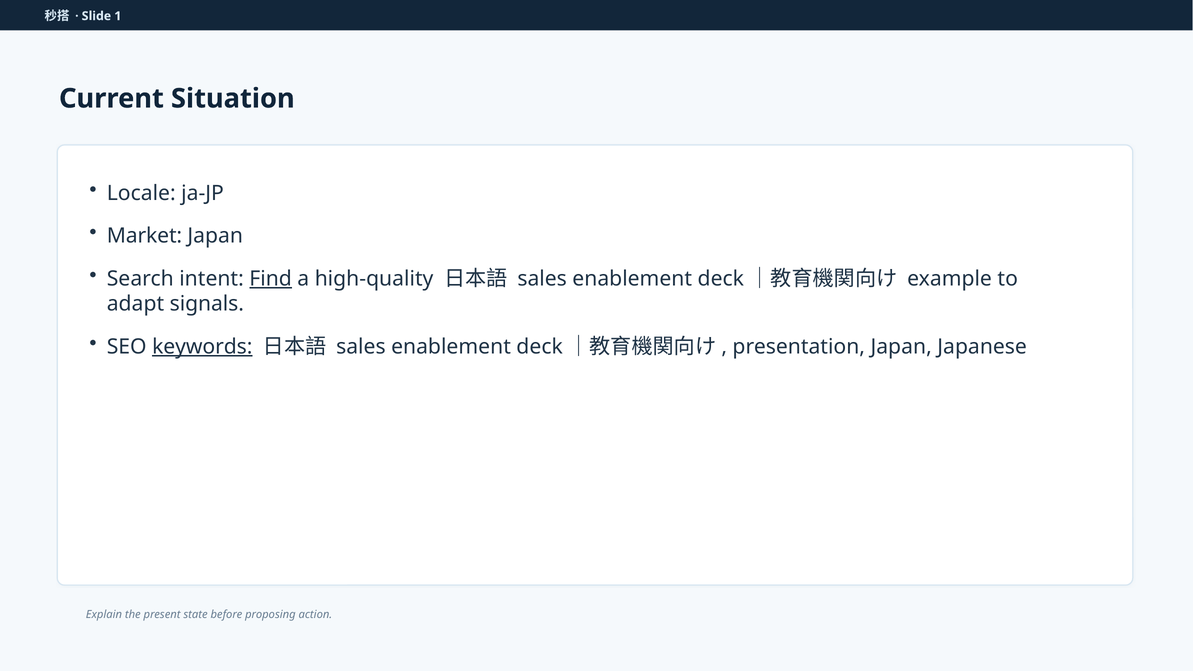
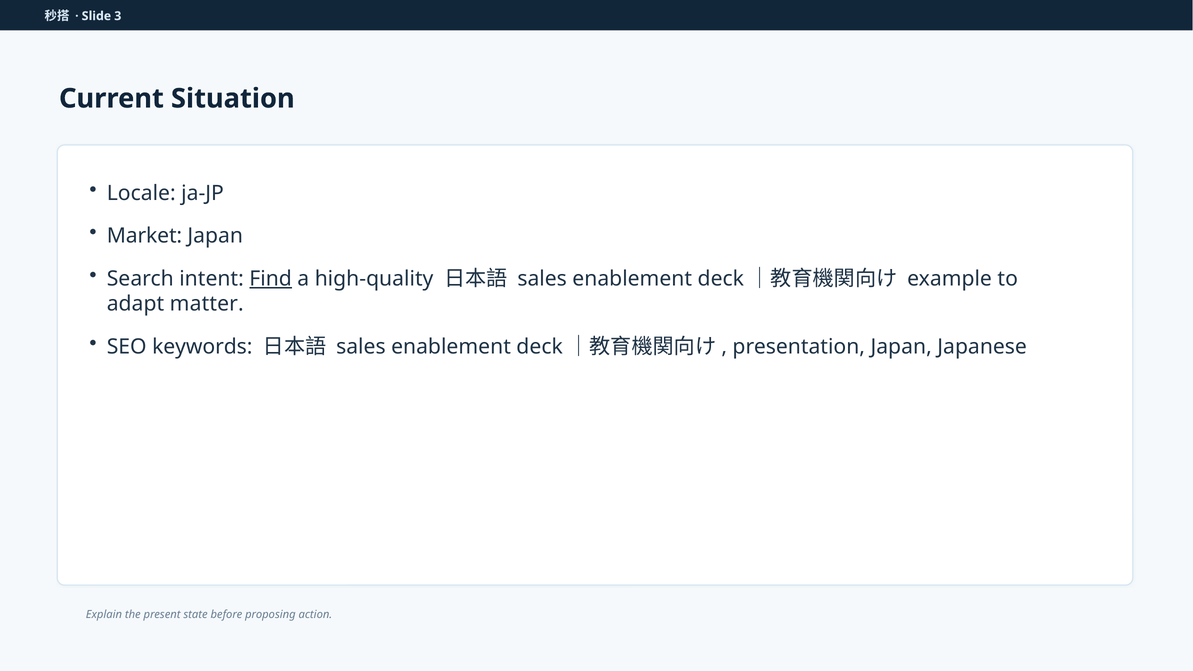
1: 1 -> 3 (118, 16)
signals: signals -> matter (207, 304)
keywords underline: present -> none (202, 347)
